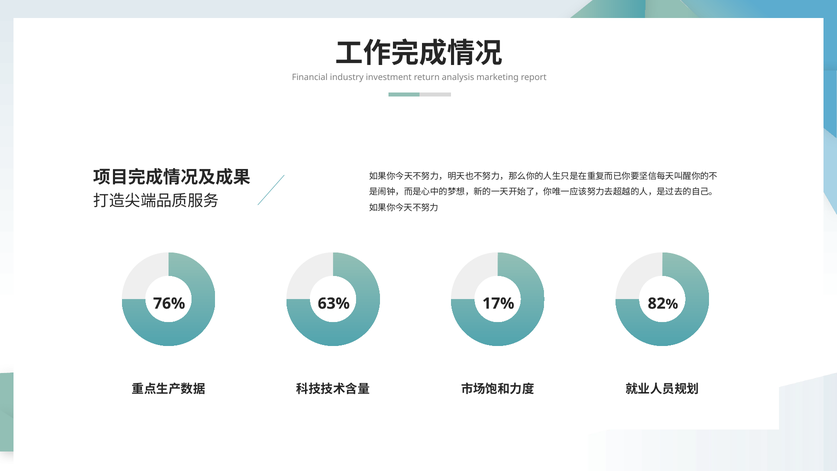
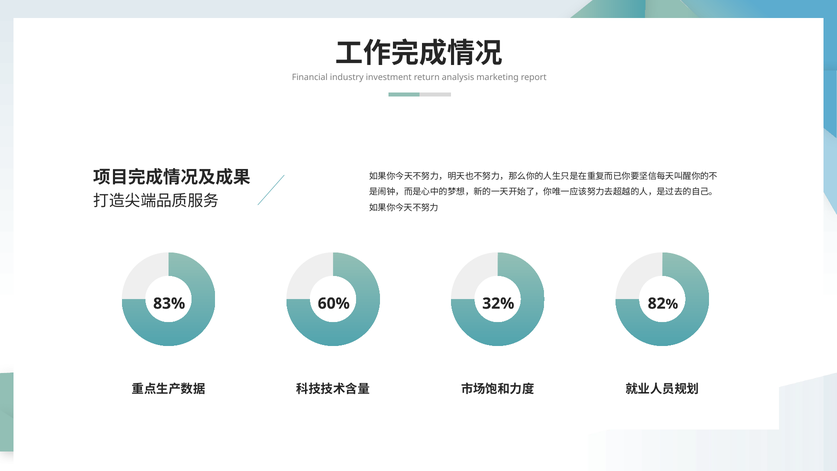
76%: 76% -> 83% (169, 303)
63%: 63% -> 60% (334, 303)
17%: 17% -> 32% (498, 303)
